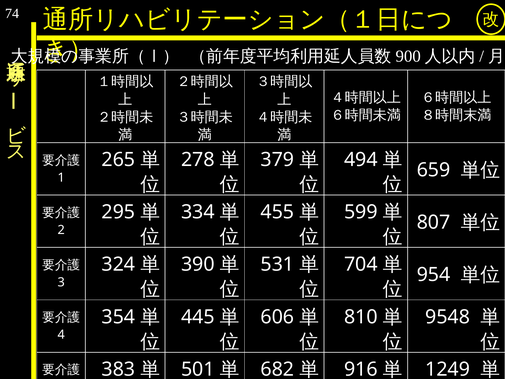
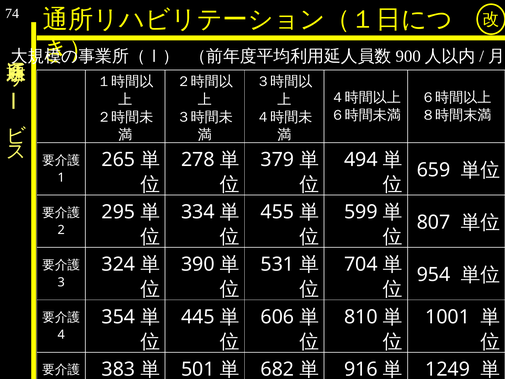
9548: 9548 -> 1001 (448, 317)
